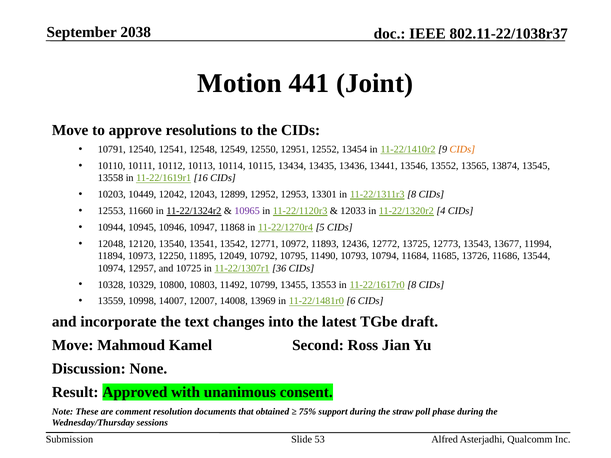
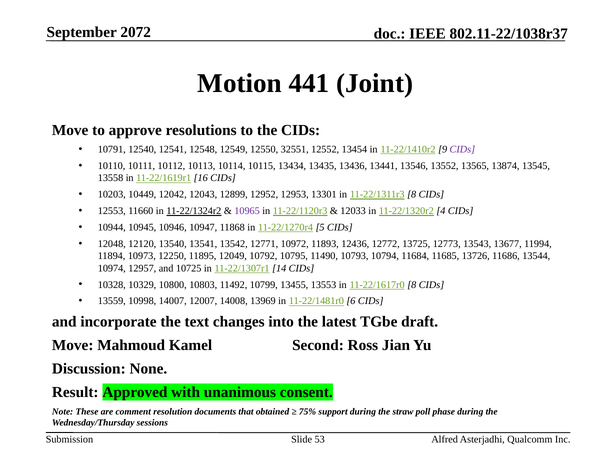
2038: 2038 -> 2072 (136, 32)
12951: 12951 -> 32551 (295, 149)
CIDs colour: orange -> purple (462, 149)
36: 36 -> 14 (279, 268)
